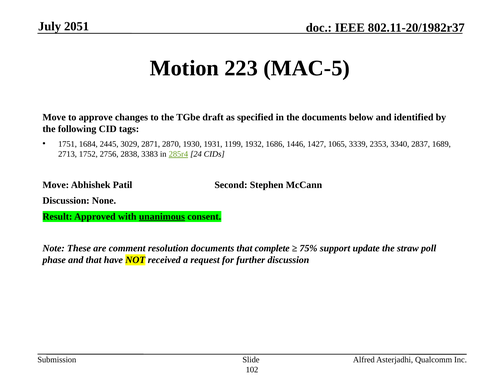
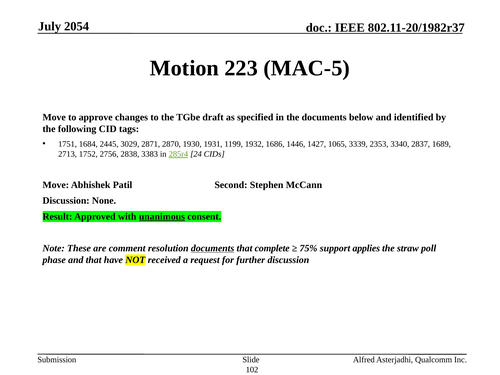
2051: 2051 -> 2054 (77, 27)
documents underline: none -> present (213, 248)
update: update -> applies (366, 248)
